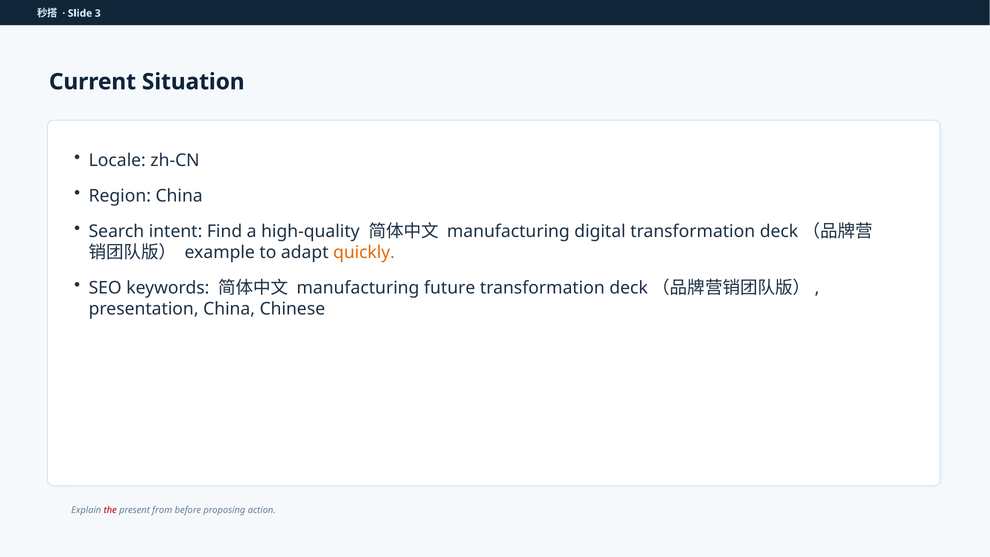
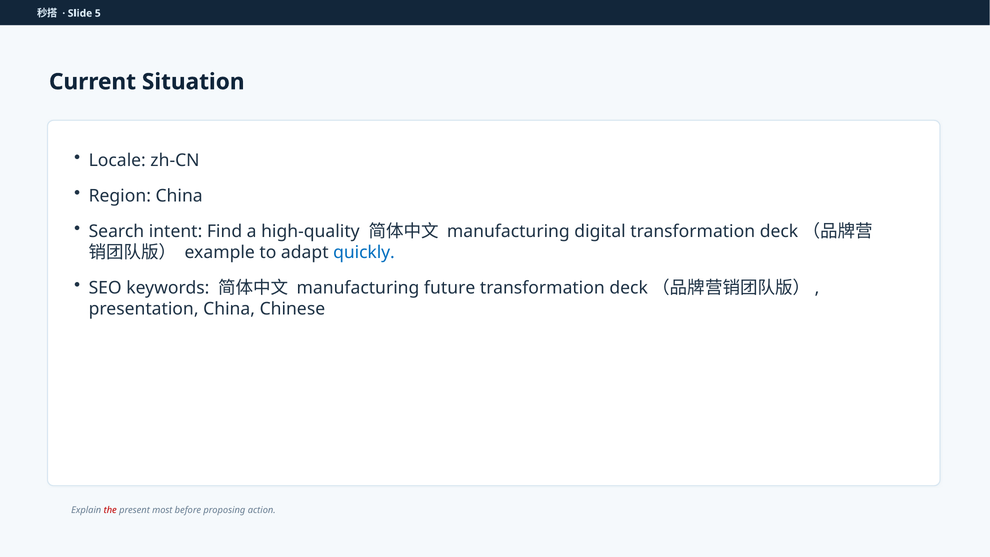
3: 3 -> 5 (98, 13)
quickly colour: orange -> blue (364, 252)
from: from -> most (162, 510)
